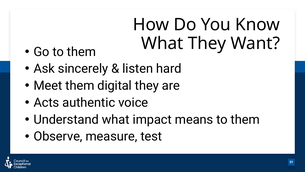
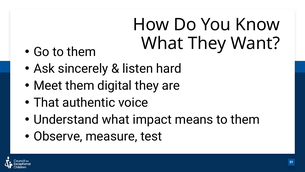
Acts: Acts -> That (46, 102)
